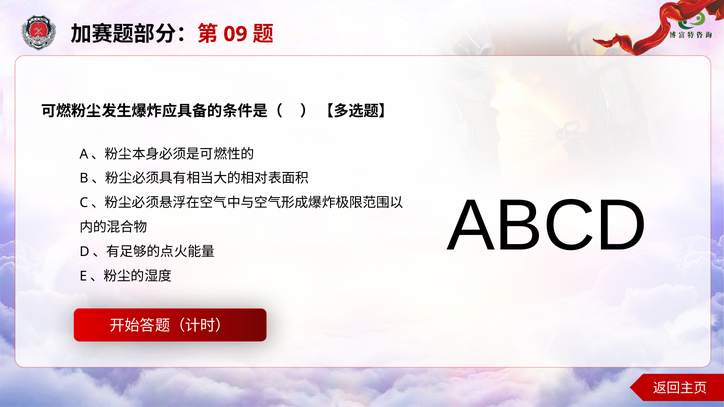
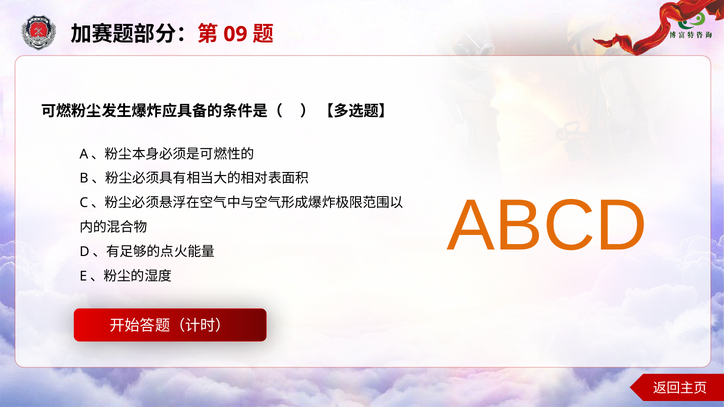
ABCD colour: black -> orange (547, 226)
